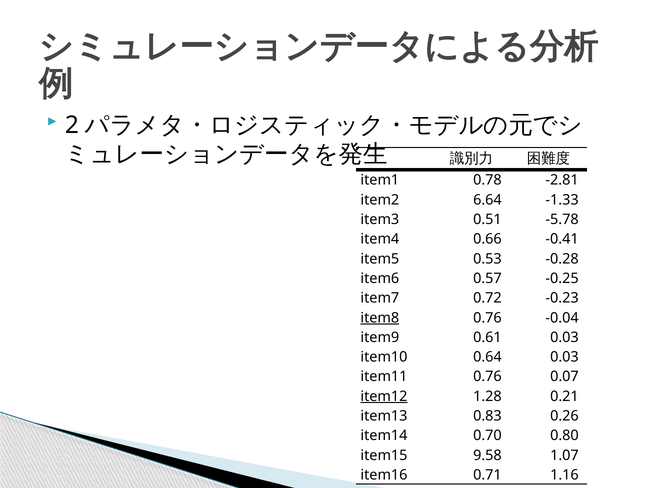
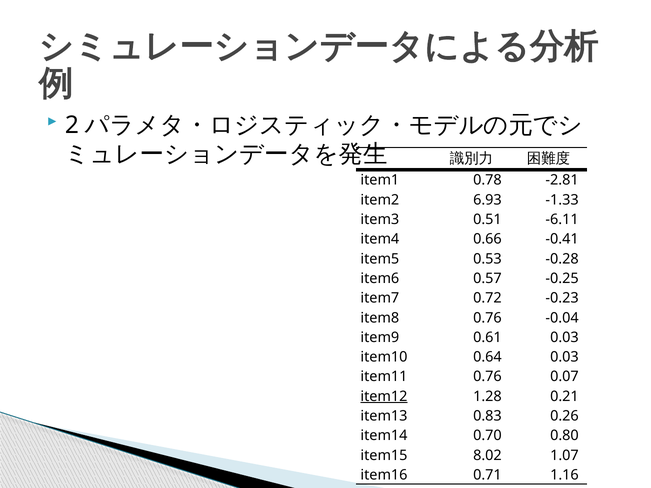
6.64: 6.64 -> 6.93 (487, 200)
-5.78: -5.78 -> -6.11 (562, 220)
item8 underline: present -> none (380, 318)
9.58: 9.58 -> 8.02 (487, 456)
